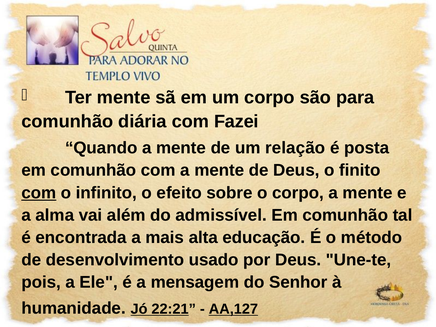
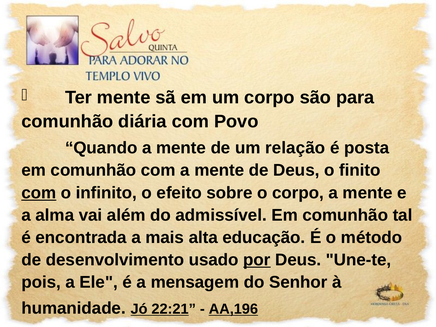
Fazei: Fazei -> Povo (236, 122)
por underline: none -> present (257, 260)
AA,127: AA,127 -> AA,196 (233, 309)
